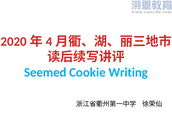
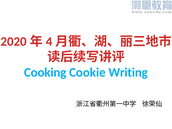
Seemed: Seemed -> Cooking (45, 72)
